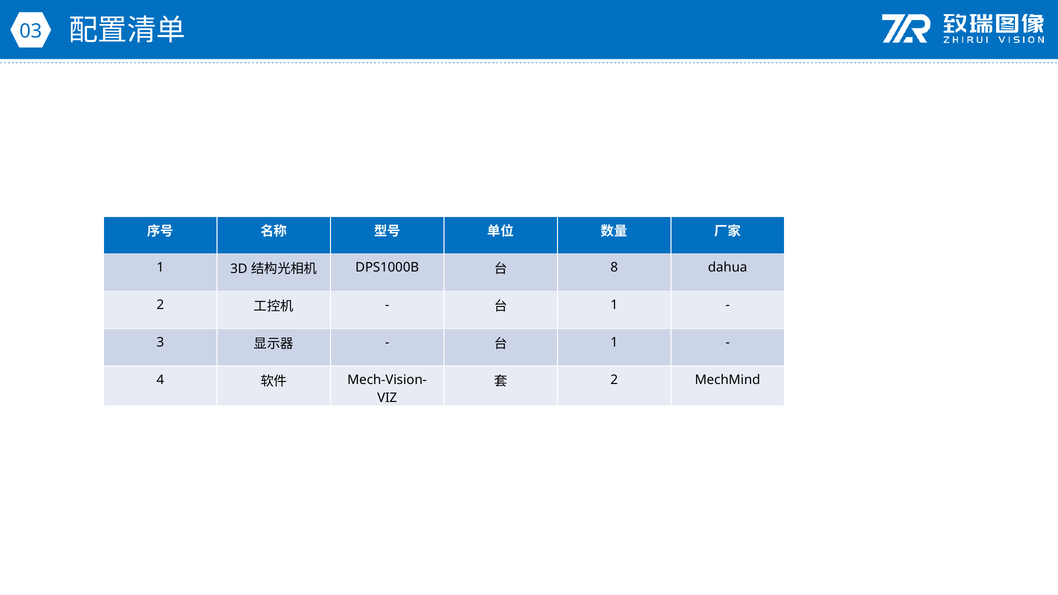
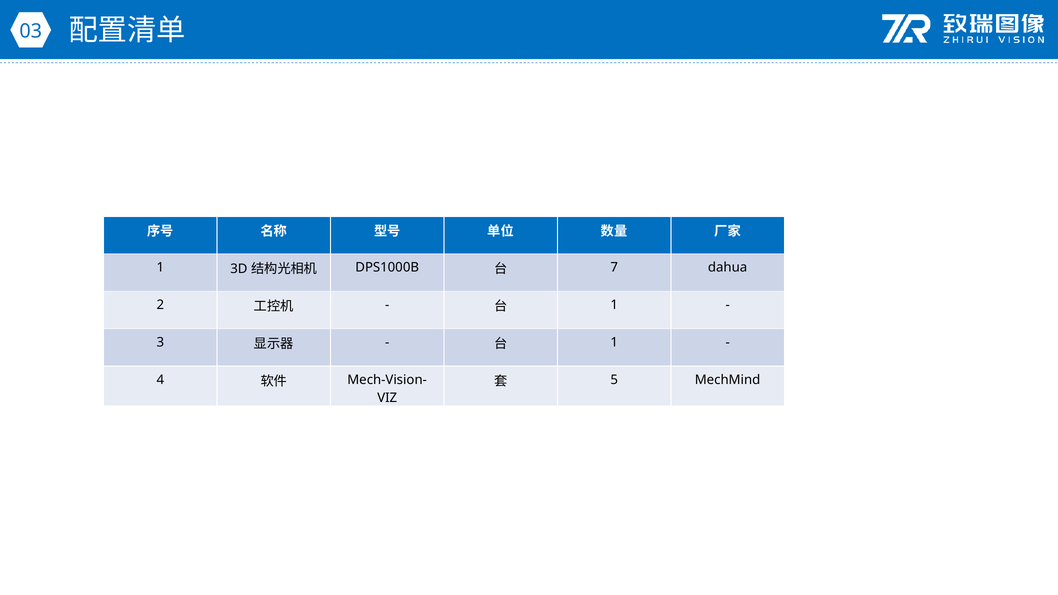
8: 8 -> 7 (614, 268)
2: 2 -> 5 (614, 380)
